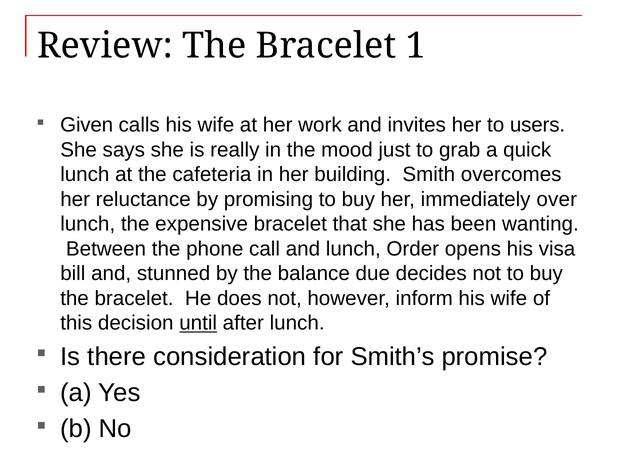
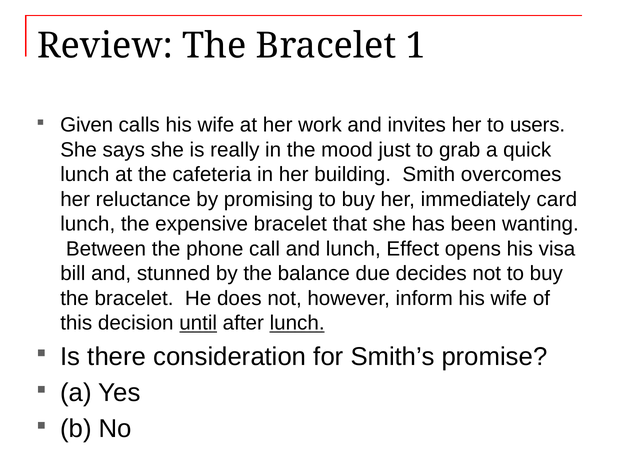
over: over -> card (557, 199)
Order: Order -> Effect (413, 249)
lunch underline: none -> present (297, 323)
